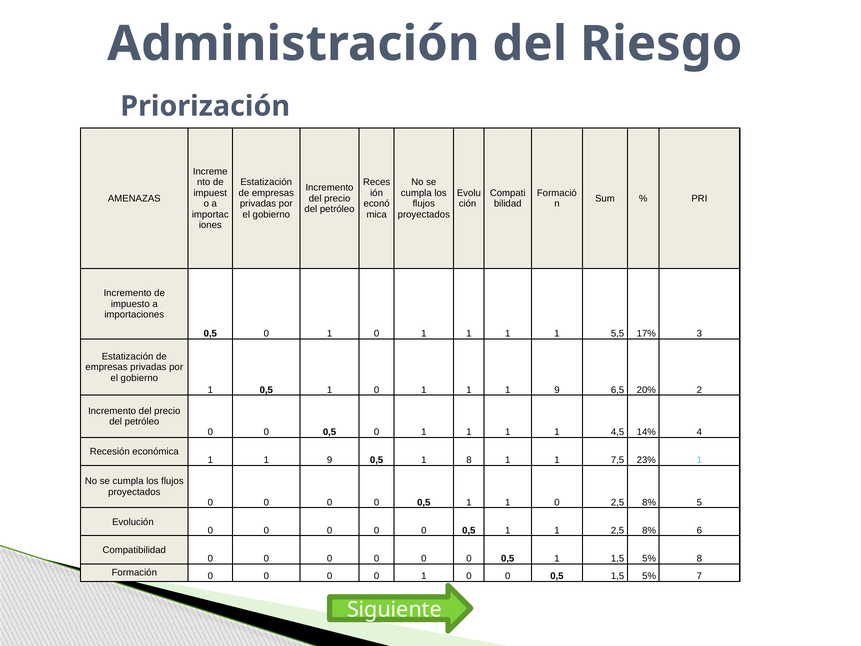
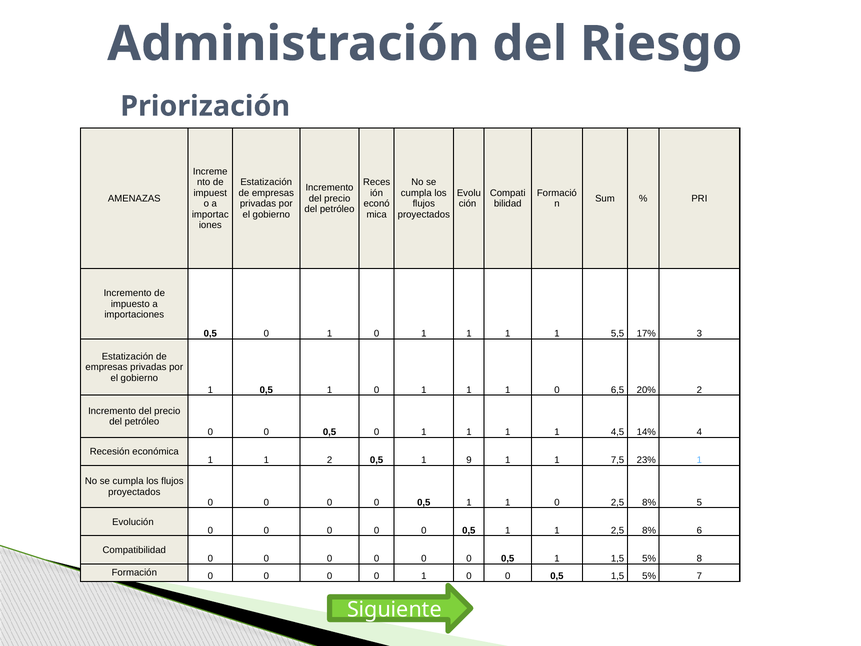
1 1 1 9: 9 -> 0 (557, 390)
9: 9 -> 2 (330, 460)
1 8: 8 -> 9 (469, 460)
